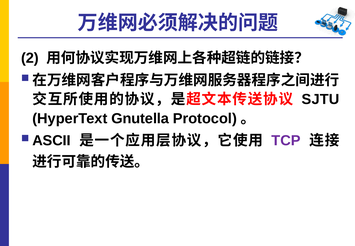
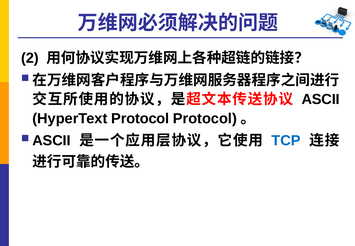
SJTU: SJTU -> ASCII (321, 99)
HyperText Gnutella: Gnutella -> Protocol (140, 119)
TCP colour: purple -> blue (286, 140)
